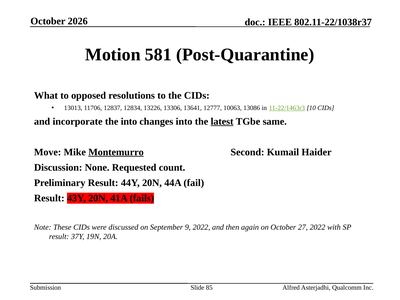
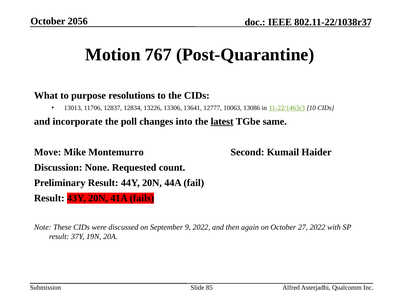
2026: 2026 -> 2056 (78, 21)
581: 581 -> 767 (158, 55)
opposed: opposed -> purpose (89, 95)
the into: into -> poll (129, 121)
Montemurro underline: present -> none (116, 152)
